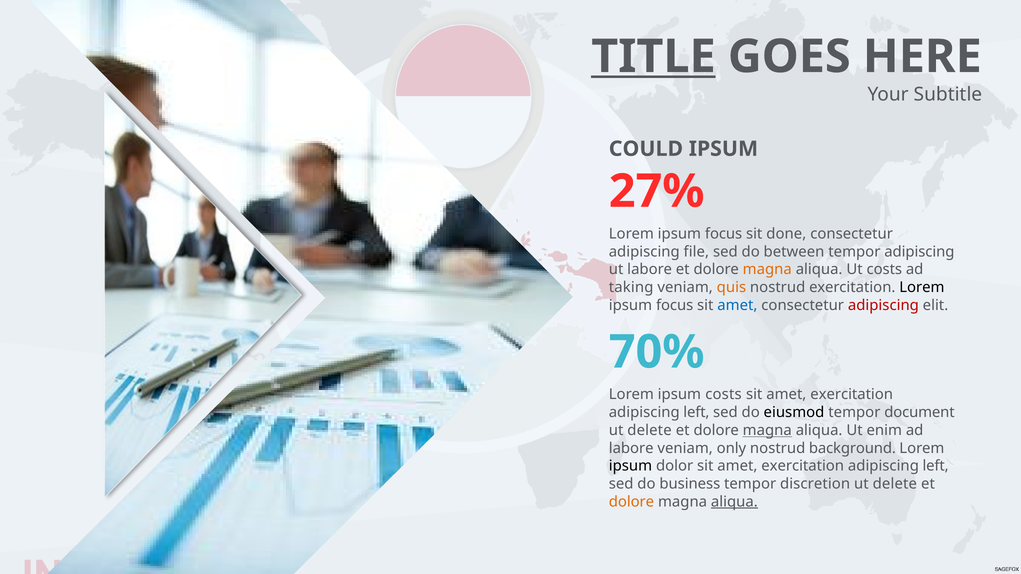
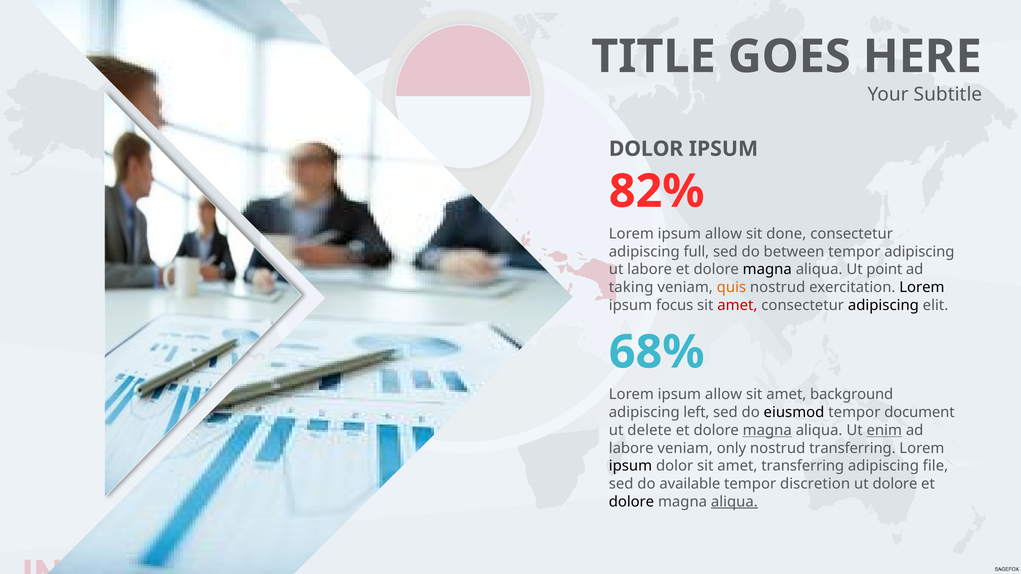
TITLE underline: present -> none (653, 57)
COULD: COULD -> DOLOR (646, 149)
27%: 27% -> 82% (657, 192)
focus: focus -> allow (724, 234)
file: file -> full (696, 252)
magna colour: orange -> black (767, 270)
Ut costs: costs -> point (884, 270)
amet colour: blue -> red (737, 305)
adipiscing colour: red -> black (883, 305)
70%: 70% -> 68% (657, 352)
costs: costs -> allow (724, 395)
exercitation: exercitation -> background (852, 395)
enim underline: none -> present (884, 431)
nostrud background: background -> transferring (852, 448)
dolor sit amet exercitation: exercitation -> transferring (803, 466)
left: left -> file (935, 466)
business: business -> available (690, 484)
delete: delete -> dolore (895, 484)
dolore colour: orange -> black (631, 502)
